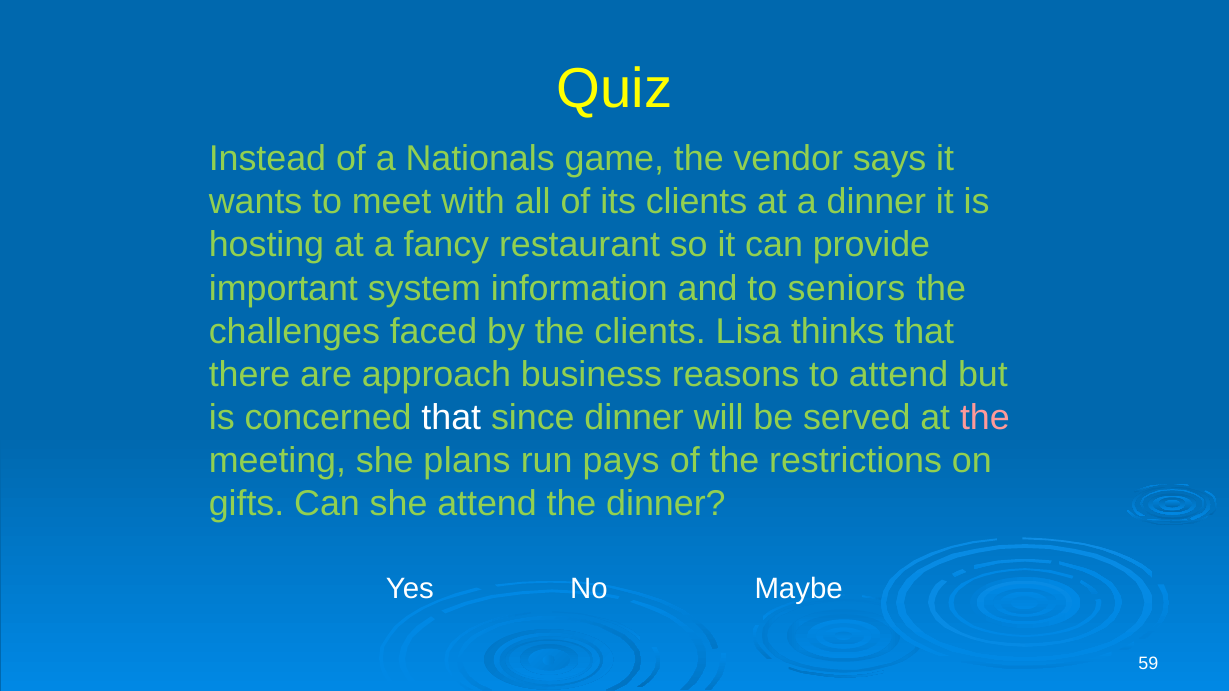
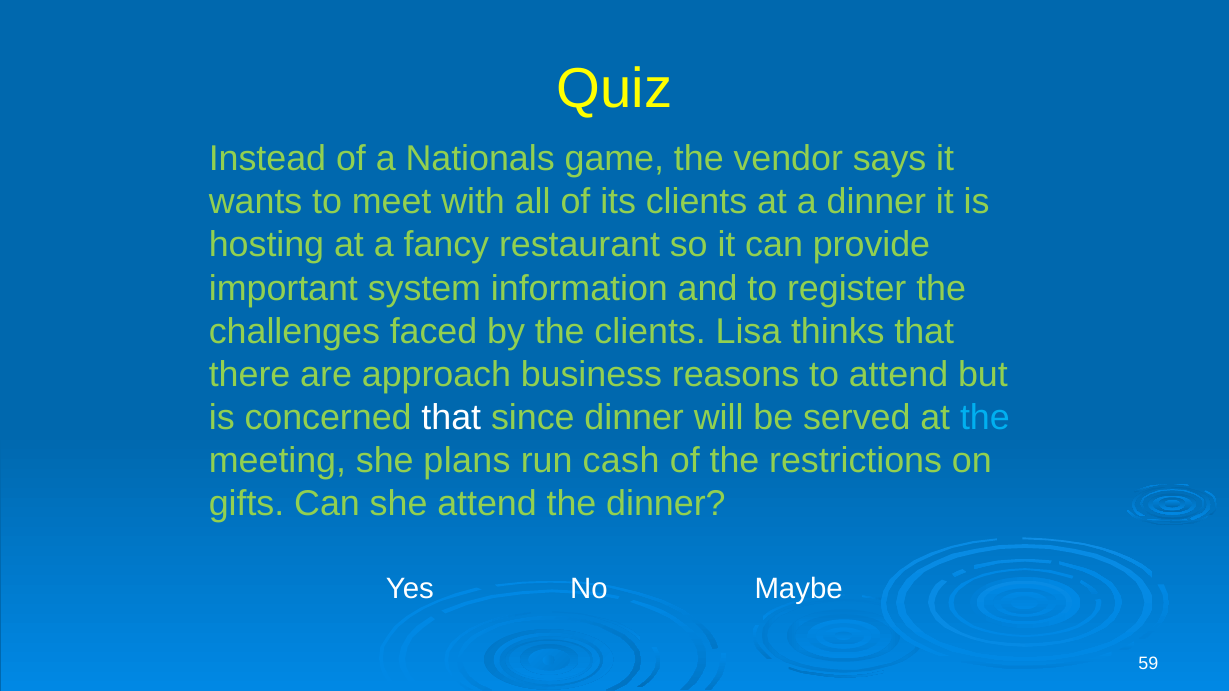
seniors: seniors -> register (847, 288)
the colour: pink -> light blue (985, 417)
pays: pays -> cash (621, 460)
